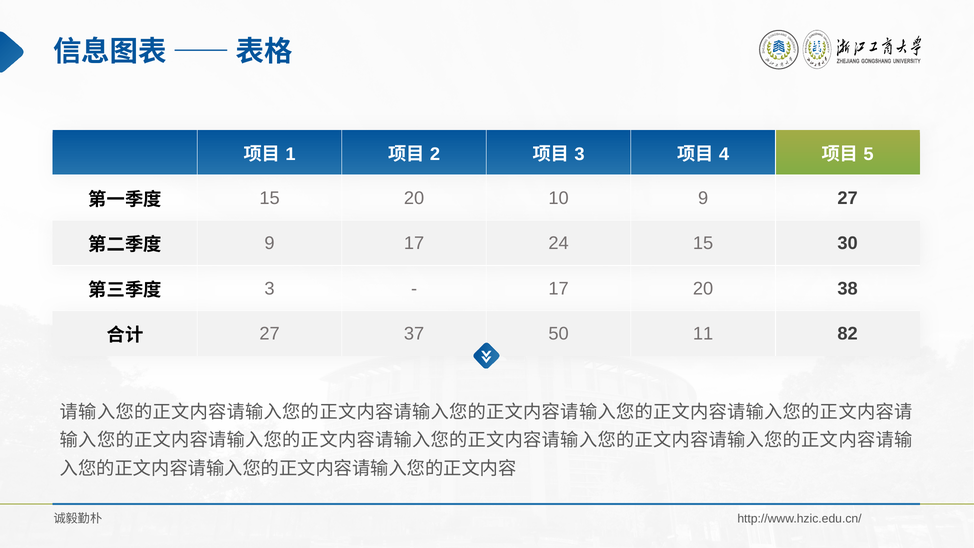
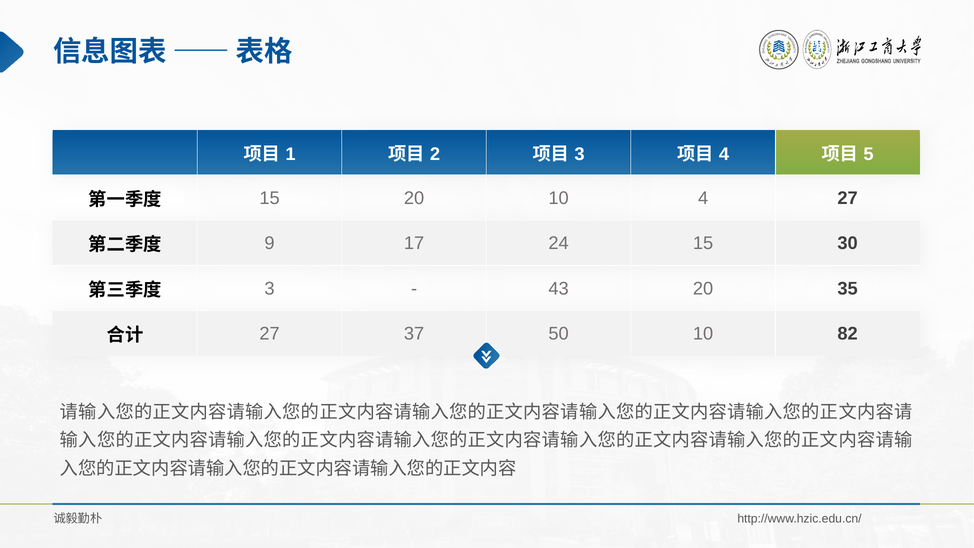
10 9: 9 -> 4 (703, 198)
17: 17 -> 43 (559, 288)
38: 38 -> 35 (848, 288)
50 11: 11 -> 10 (703, 334)
